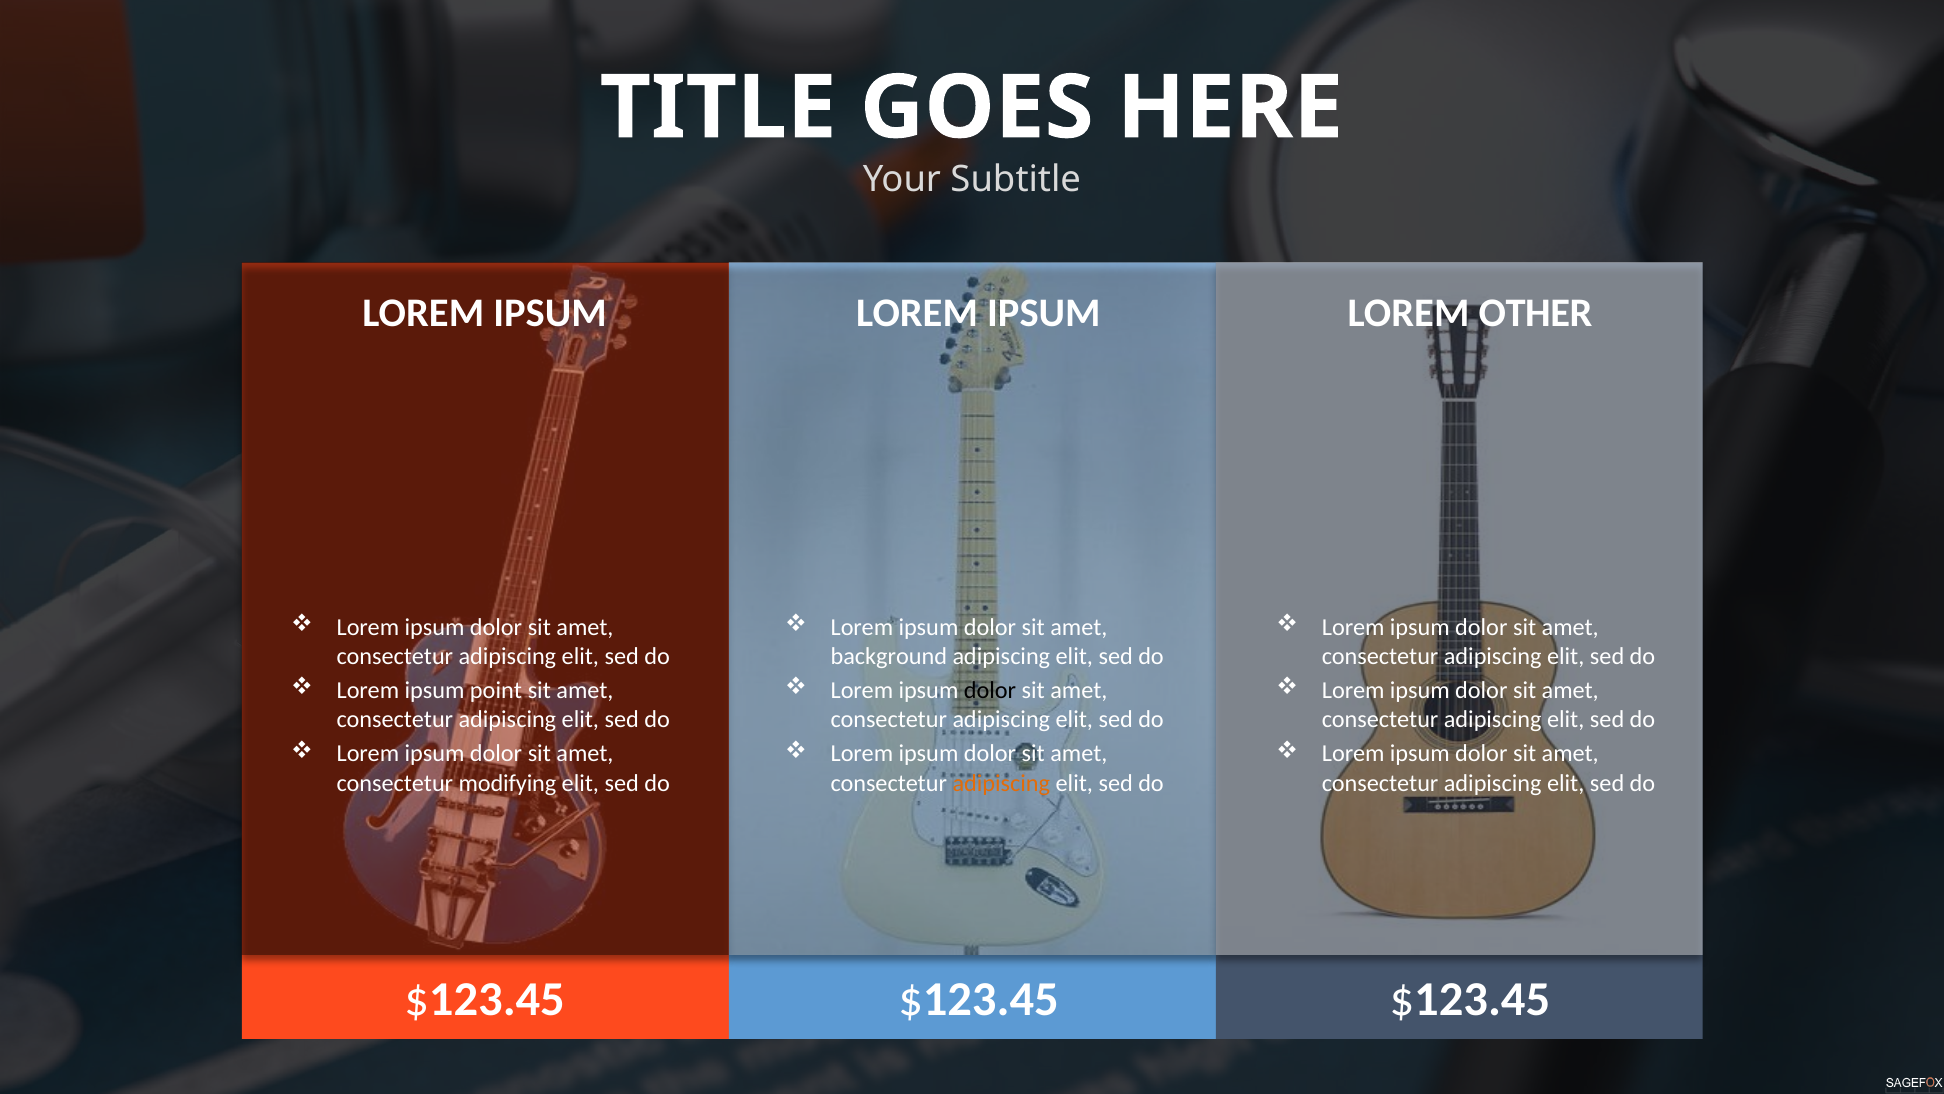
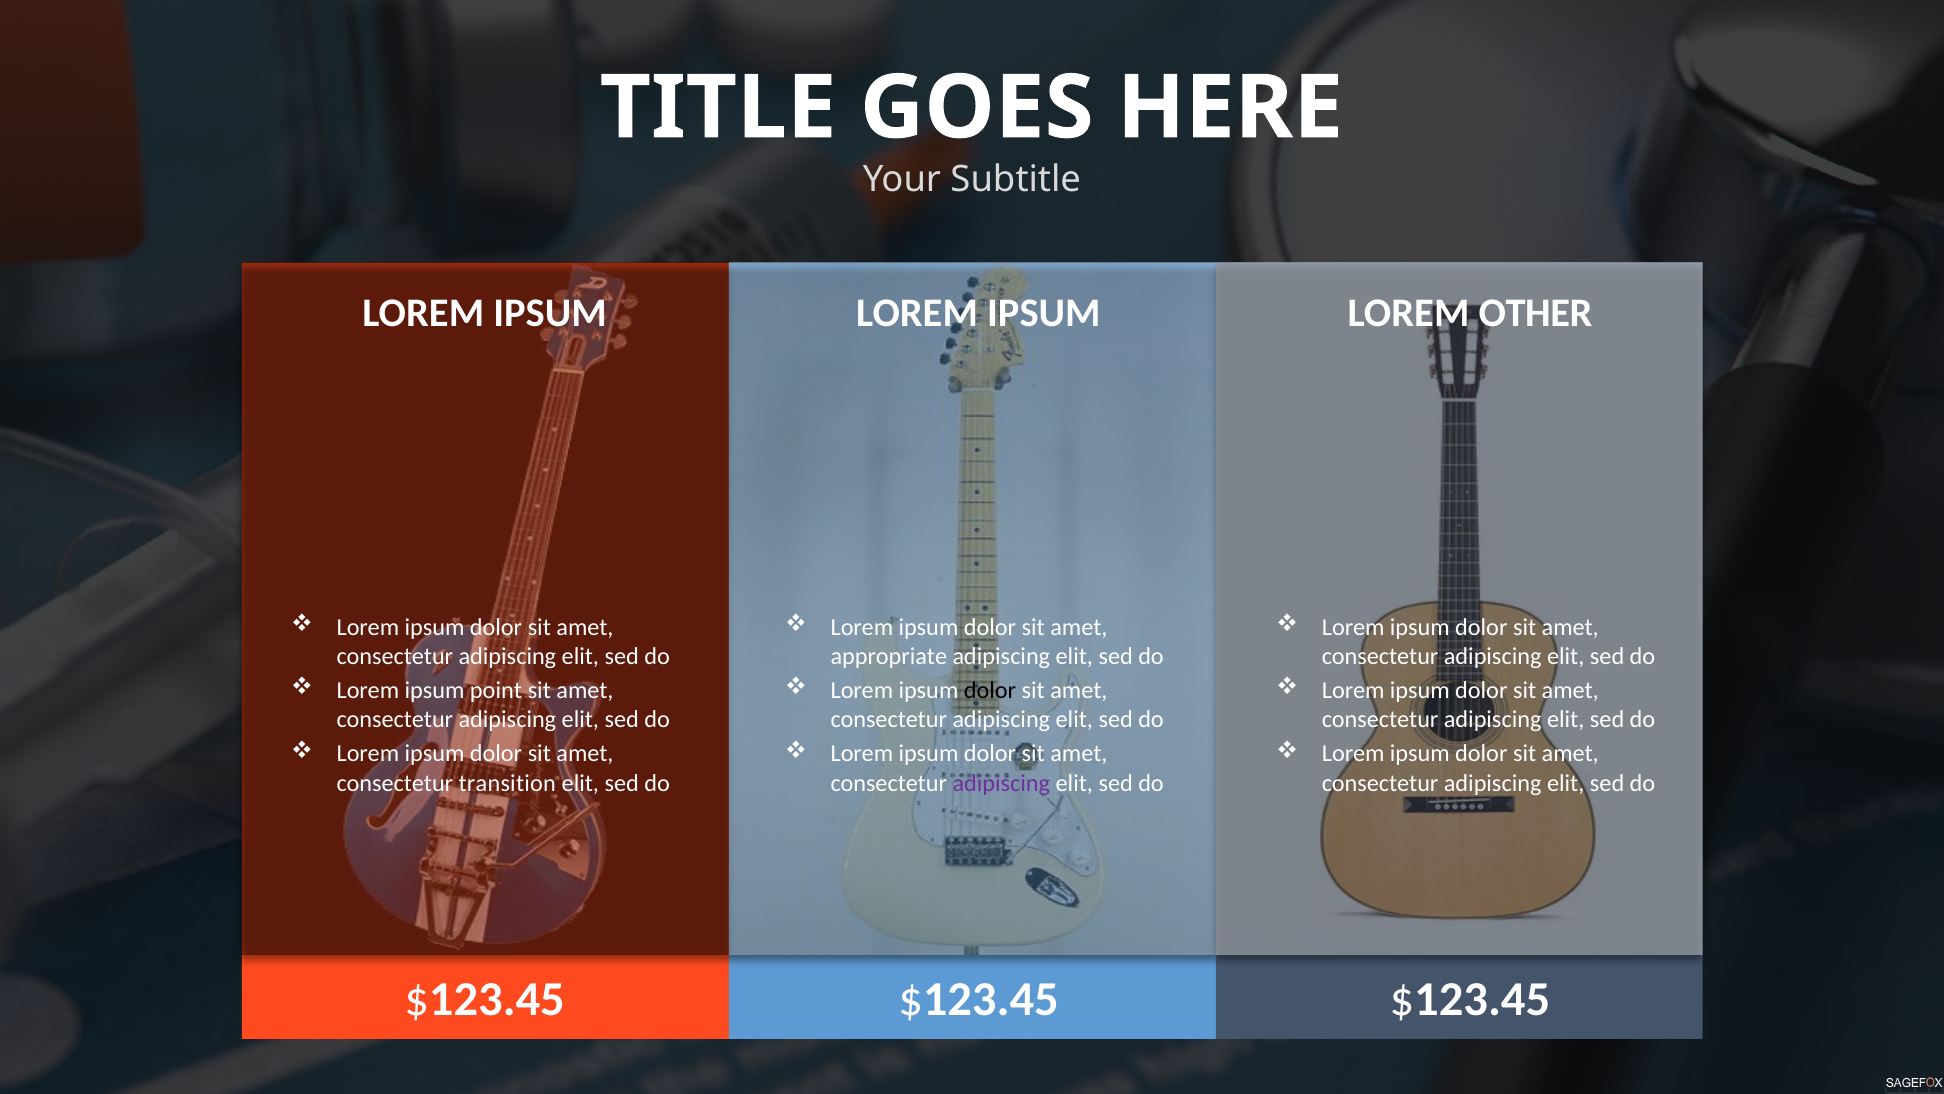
background: background -> appropriate (889, 656)
modifying: modifying -> transition (507, 783)
adipiscing colour: orange -> purple (1001, 783)
